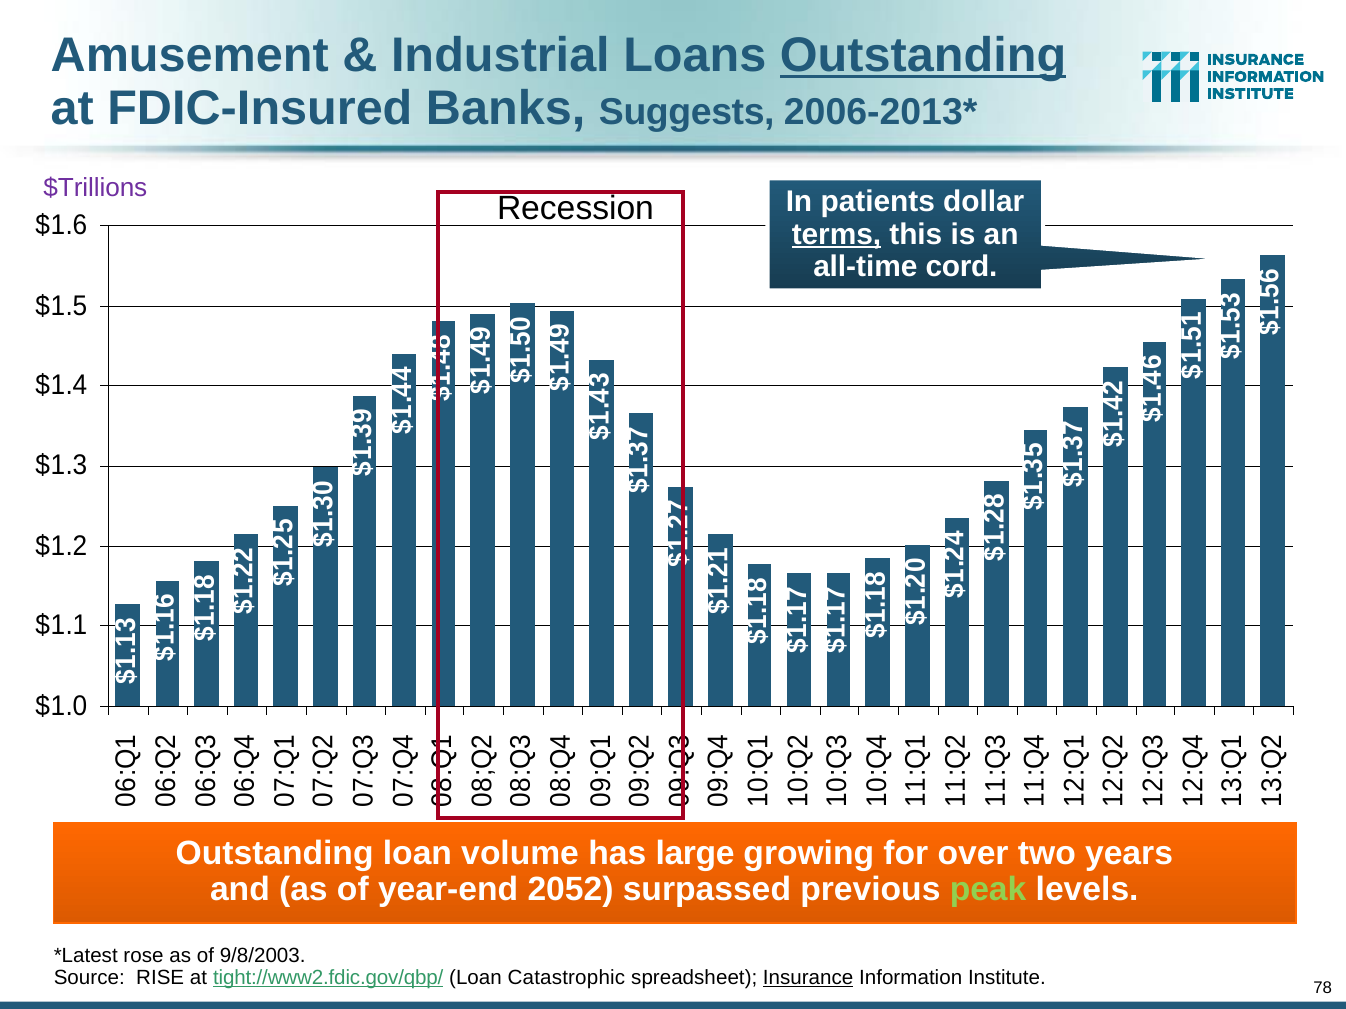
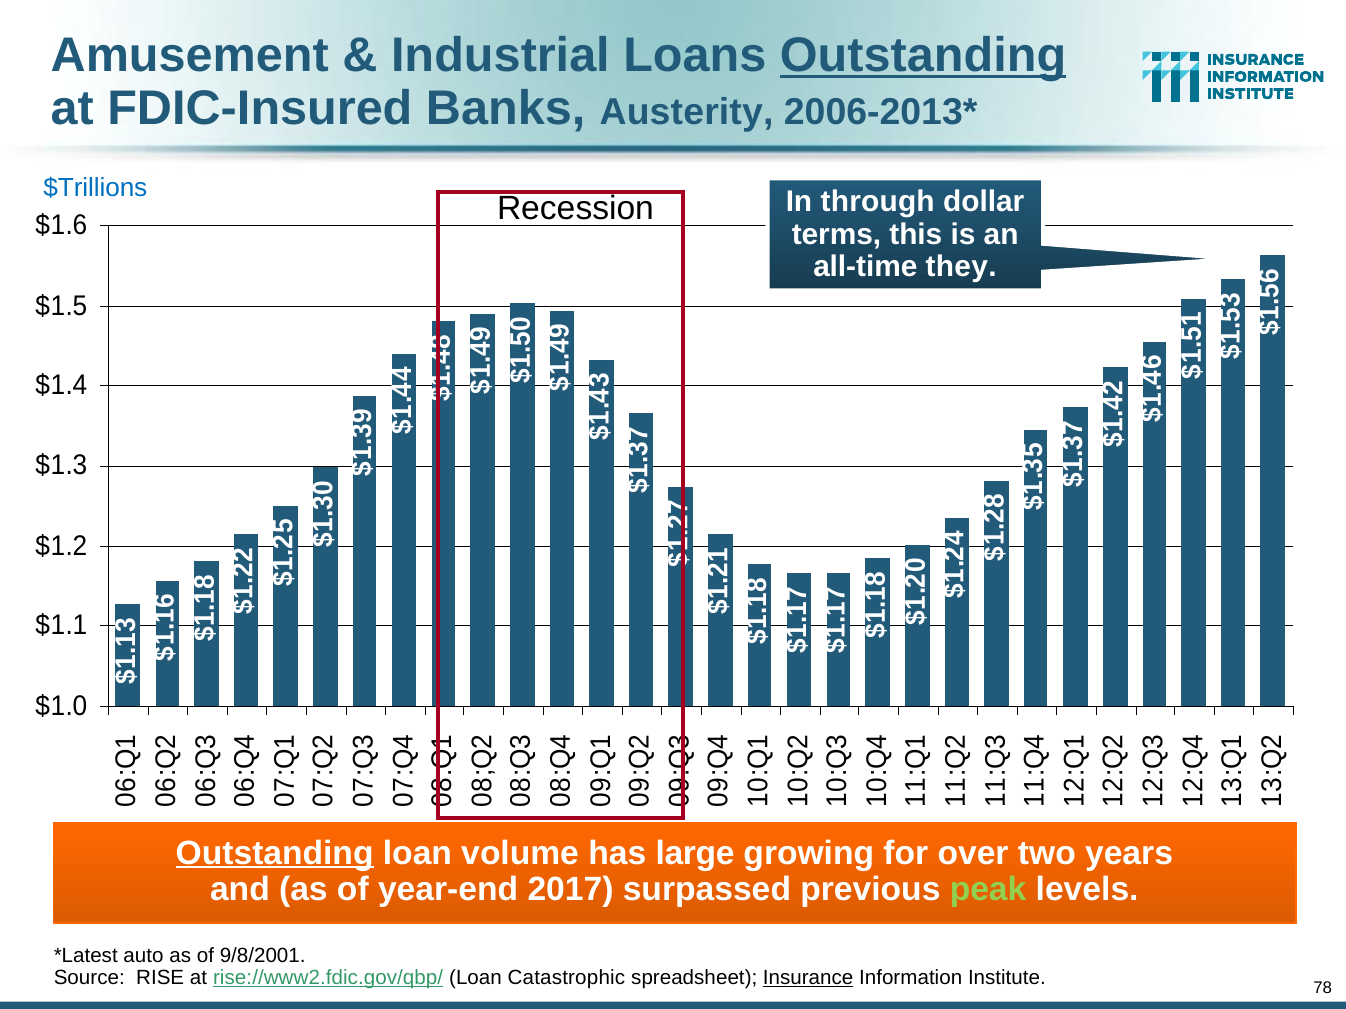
Suggests: Suggests -> Austerity (687, 112)
$Trillions colour: purple -> blue (95, 187)
patients: patients -> through (878, 202)
terms underline: present -> none (836, 234)
cord: cord -> they (961, 267)
Outstanding underline: none -> present (275, 853)
2052: 2052 -> 2017 (571, 890)
rose: rose -> auto (143, 956)
9/8/2003: 9/8/2003 -> 9/8/2001 (263, 956)
tight://www2.fdic.gov/qbp/: tight://www2.fdic.gov/qbp/ -> rise://www2.fdic.gov/qbp/ (328, 978)
